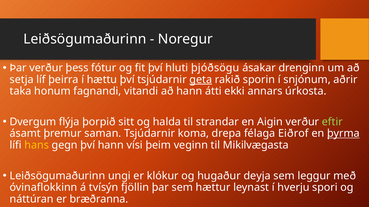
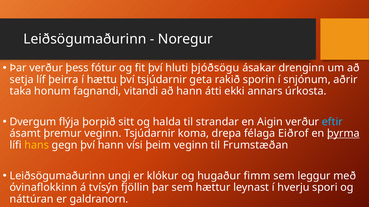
geta underline: present -> none (201, 80)
eftir colour: light green -> light blue (332, 122)
þremur saman: saman -> veginn (103, 134)
Mikilvægasta: Mikilvægasta -> Frumstæðan (256, 145)
deyja: deyja -> fimm (257, 176)
bræðranna: bræðranna -> galdranorn (99, 199)
